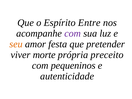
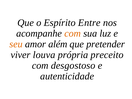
com colour: purple -> orange (73, 33)
festa: festa -> além (58, 44)
morte: morte -> louva (44, 55)
pequeninos: pequeninos -> desgostoso (73, 65)
